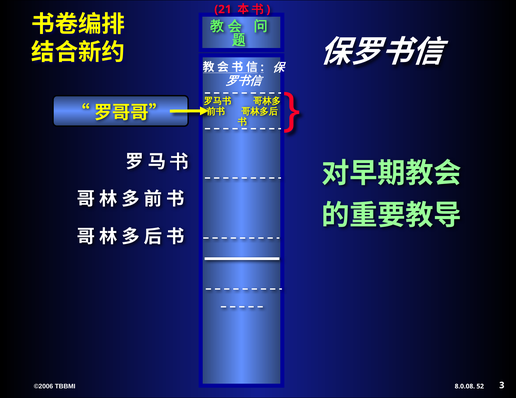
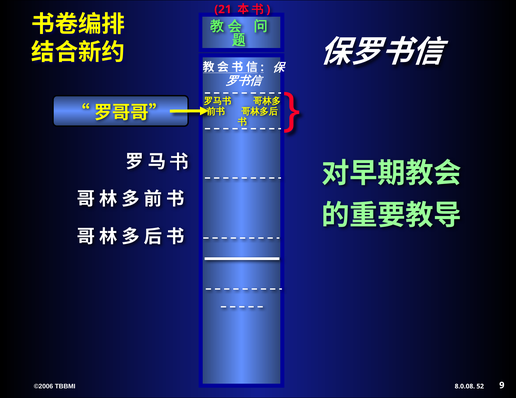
3: 3 -> 9 (502, 386)
